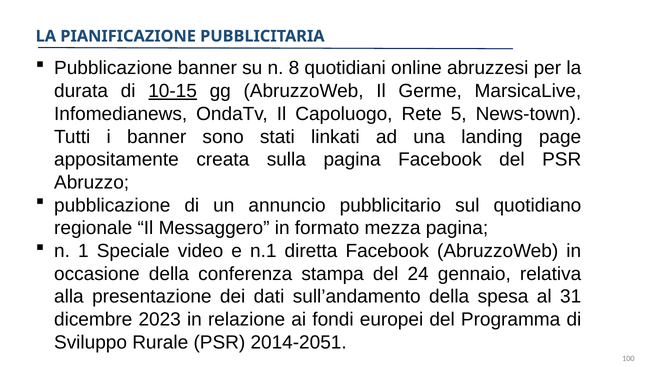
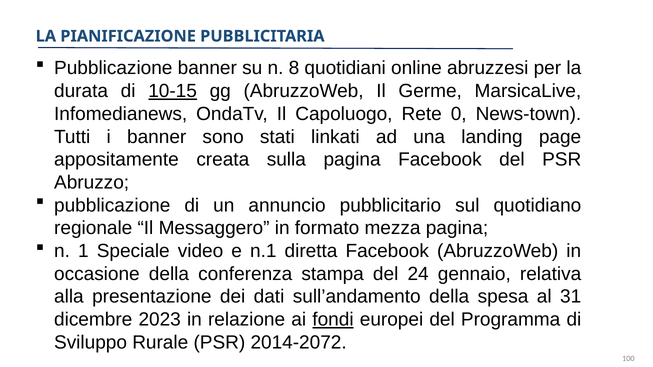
5: 5 -> 0 (459, 114)
fondi underline: none -> present (333, 320)
2014-2051: 2014-2051 -> 2014-2072 (299, 343)
